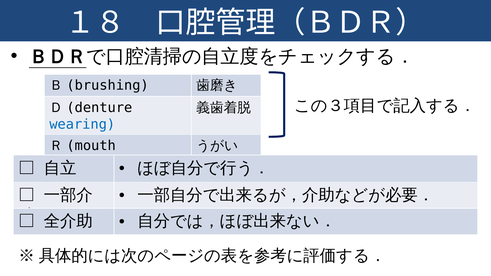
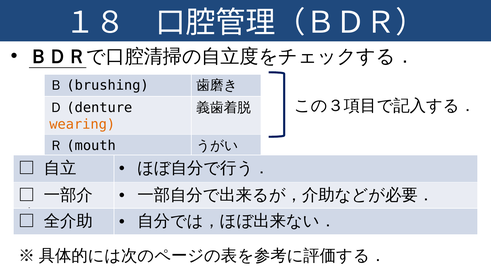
wearing colour: blue -> orange (82, 124)
